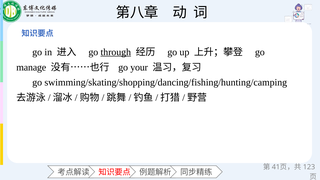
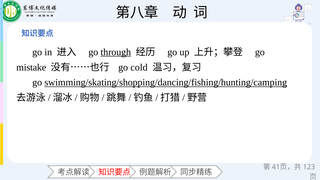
manage: manage -> mistake (31, 67)
your: your -> cold (139, 67)
swimming/skating/shopping/dancing/fishing/hunting/camping underline: none -> present (166, 83)
